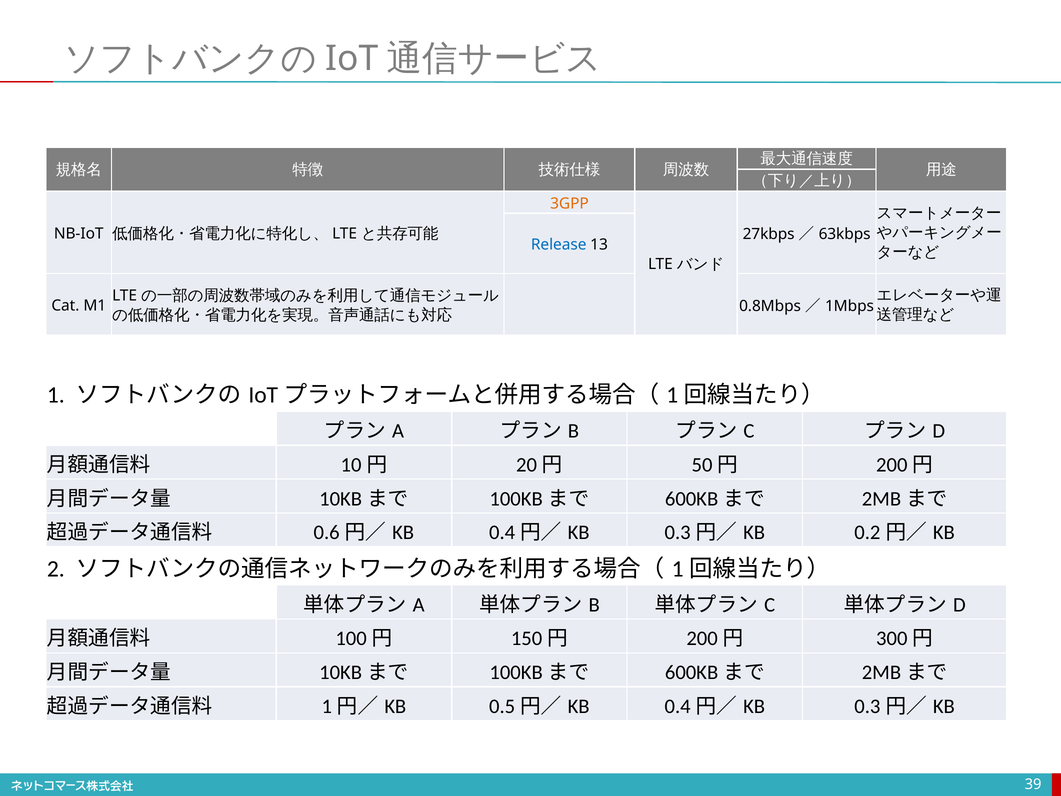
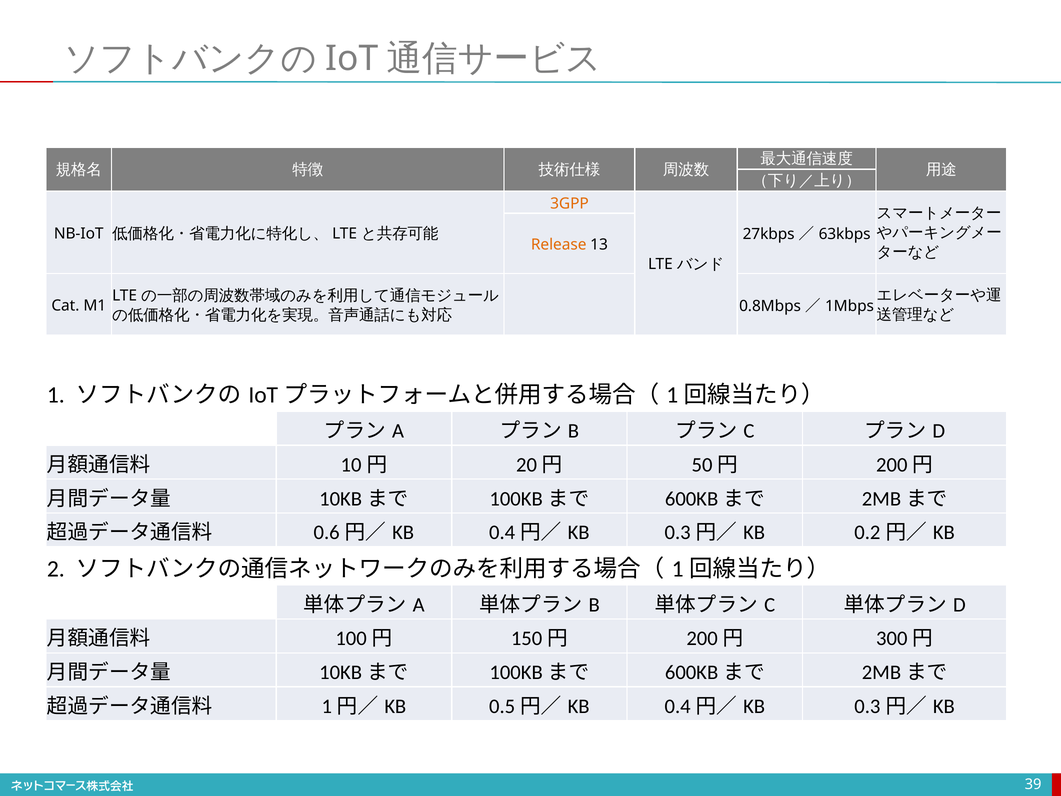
Release colour: blue -> orange (559, 244)
